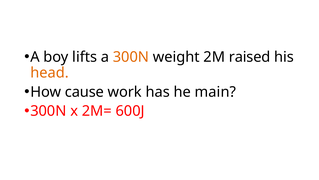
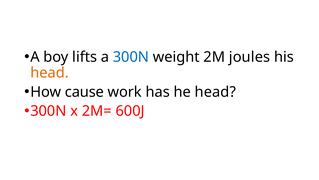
300N colour: orange -> blue (131, 57)
raised: raised -> joules (250, 57)
he main: main -> head (215, 92)
